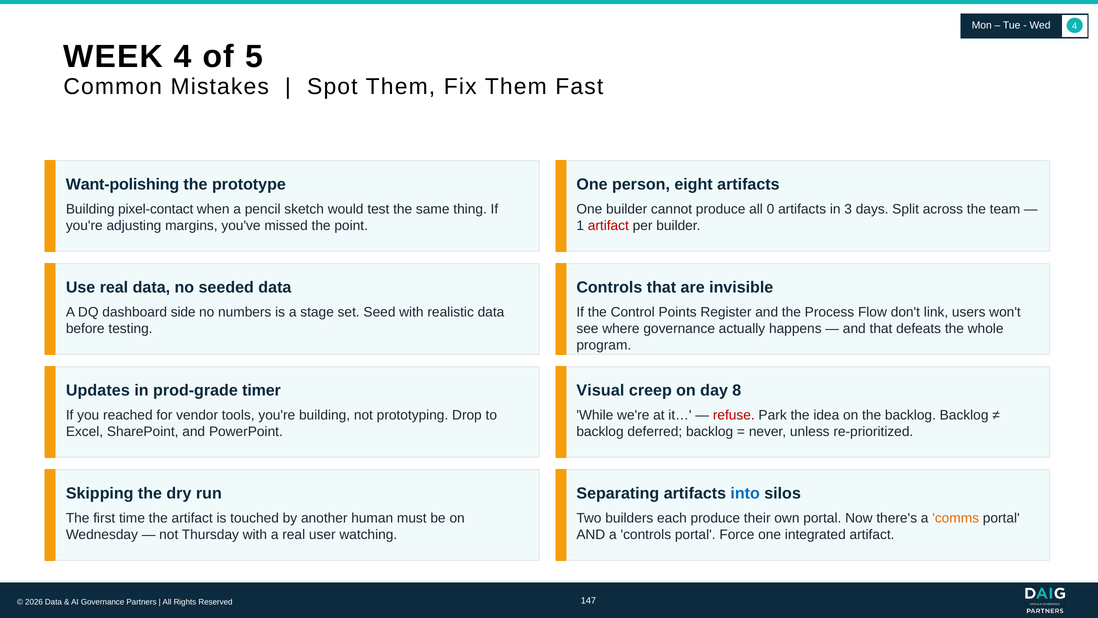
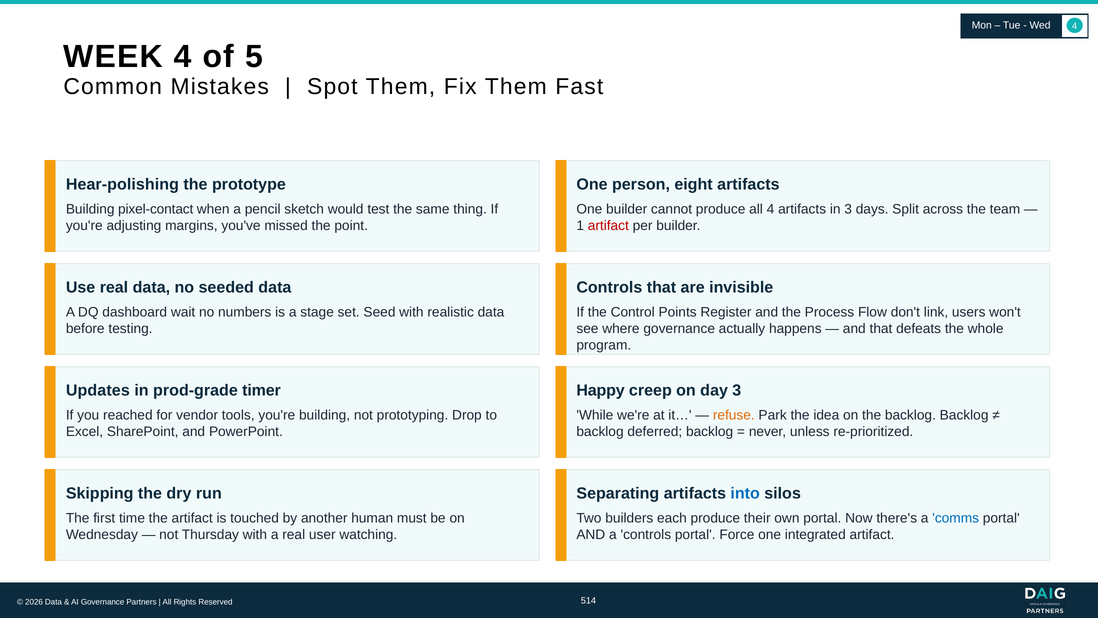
Want-polishing: Want-polishing -> Hear-polishing (122, 184)
all 0: 0 -> 4 (770, 209)
side: side -> wait (183, 312)
Visual: Visual -> Happy (601, 390)
day 8: 8 -> 3 (737, 390)
refuse colour: red -> orange (734, 415)
comms colour: orange -> blue (956, 518)
147: 147 -> 514 (588, 600)
